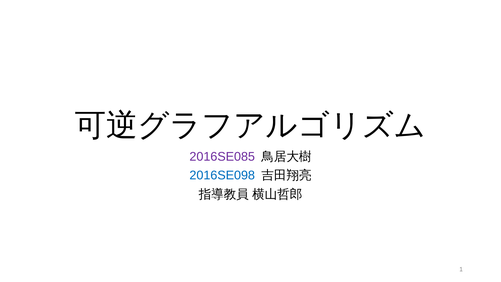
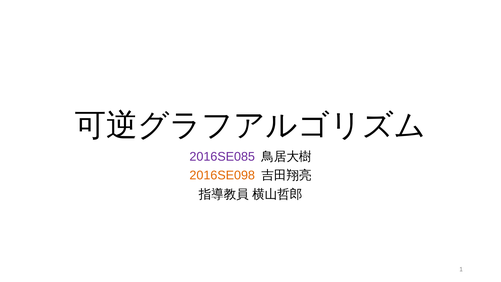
2016SE098 colour: blue -> orange (222, 175)
